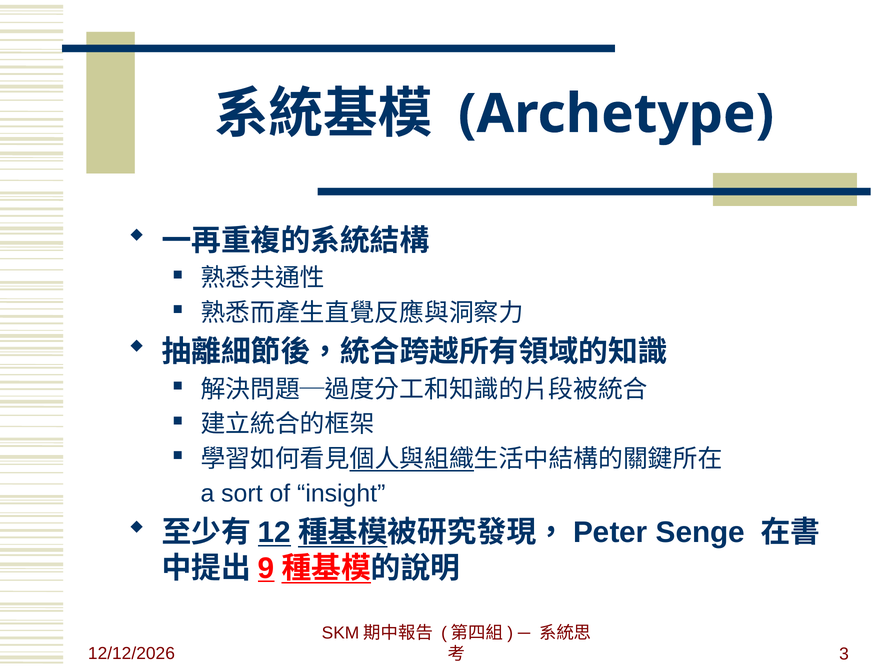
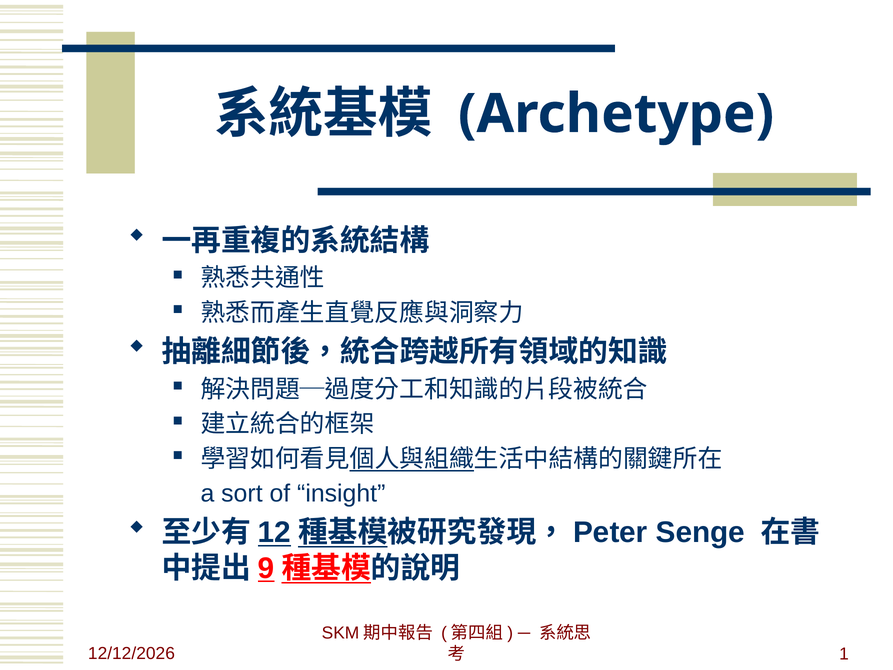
3: 3 -> 1 (844, 654)
